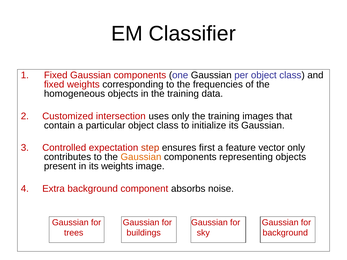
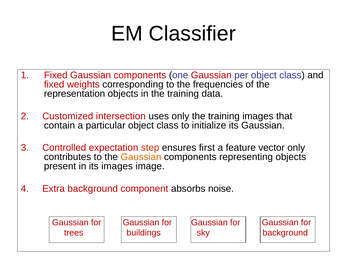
Gaussian colour: black -> red (211, 75)
homogeneous: homogeneous -> representation (75, 94)
its weights: weights -> images (117, 166)
